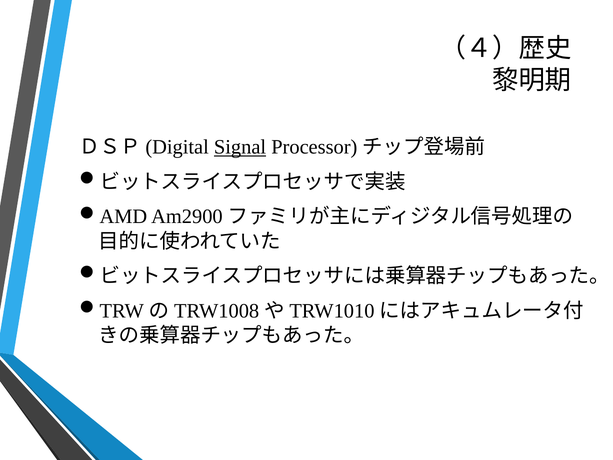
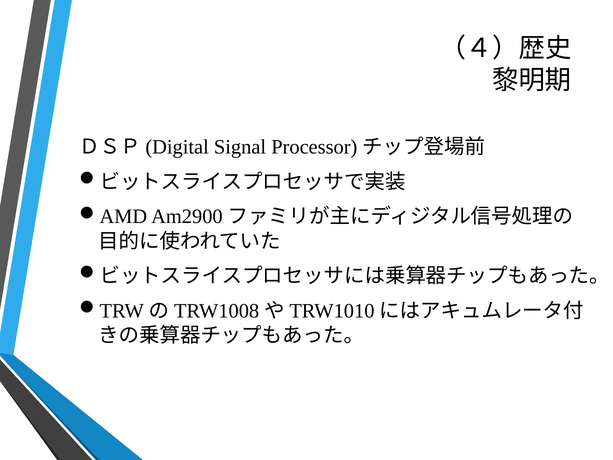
Signal underline: present -> none (240, 147)
